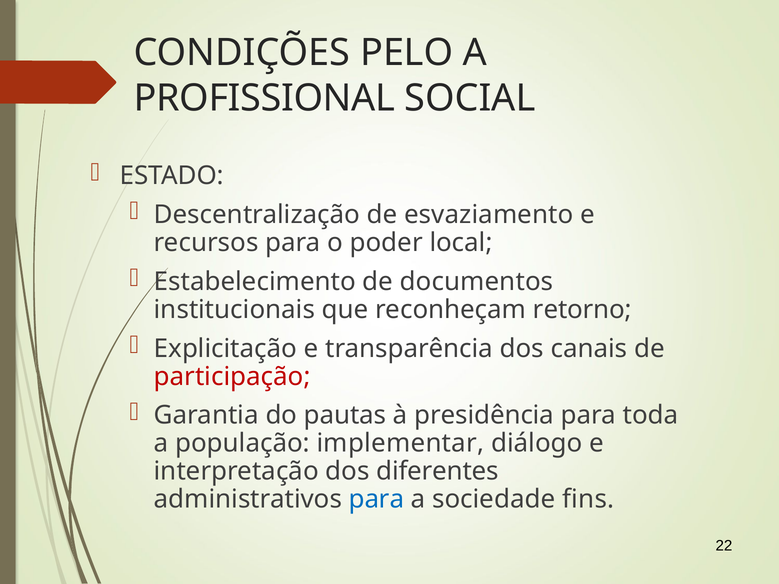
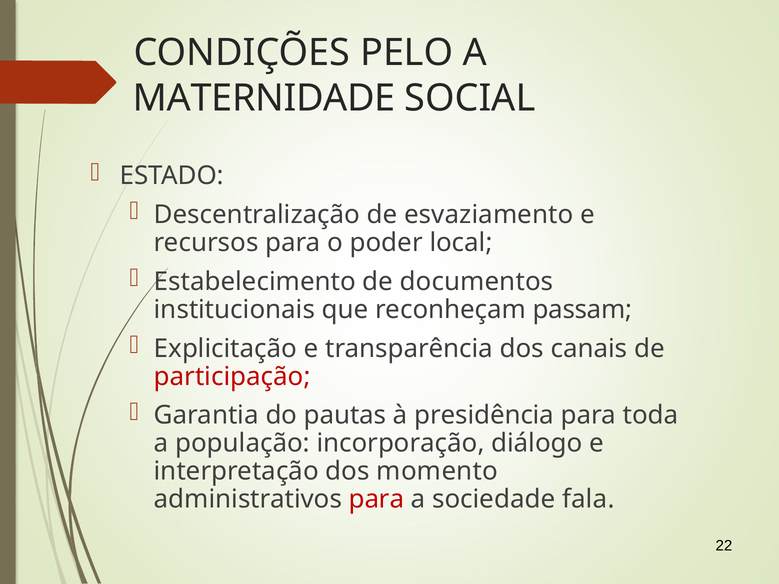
PROFISSIONAL: PROFISSIONAL -> MATERNIDADE (264, 98)
retorno: retorno -> passam (582, 310)
implementar: implementar -> incorporação (401, 444)
diferentes: diferentes -> momento (437, 472)
para colour: blue -> red (376, 500)
fins: fins -> fala (588, 500)
